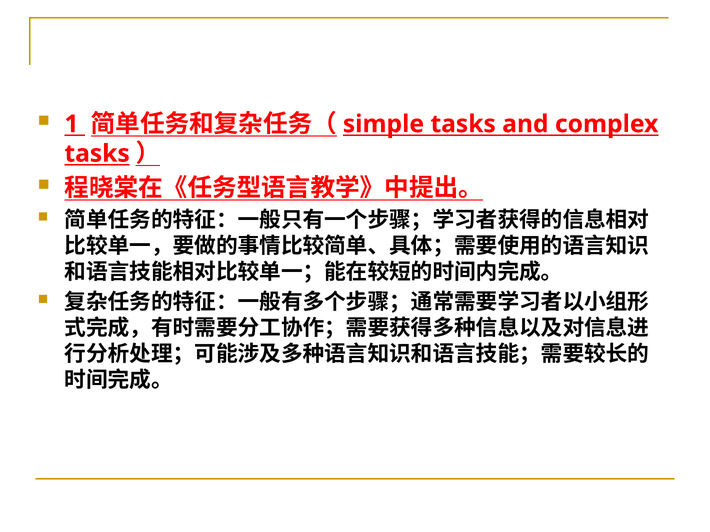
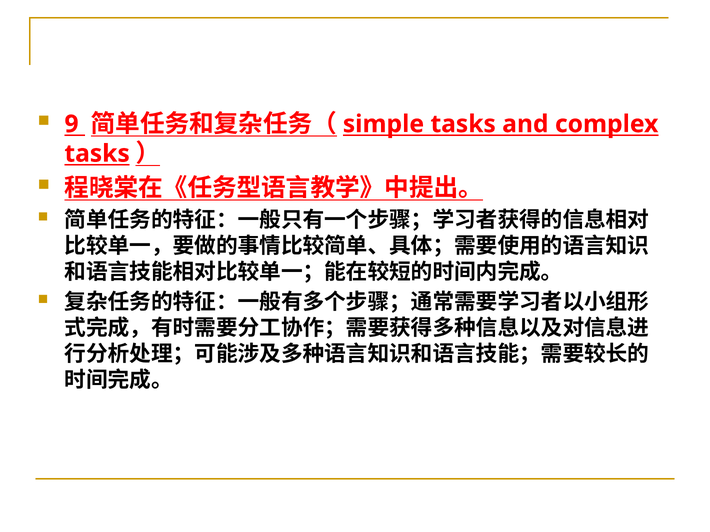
1: 1 -> 9 (72, 124)
